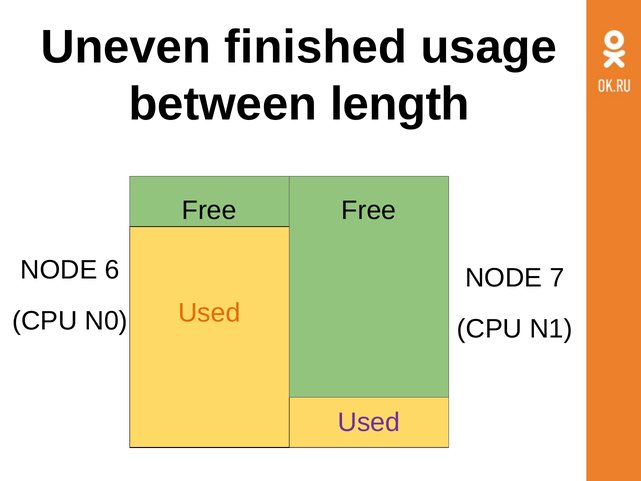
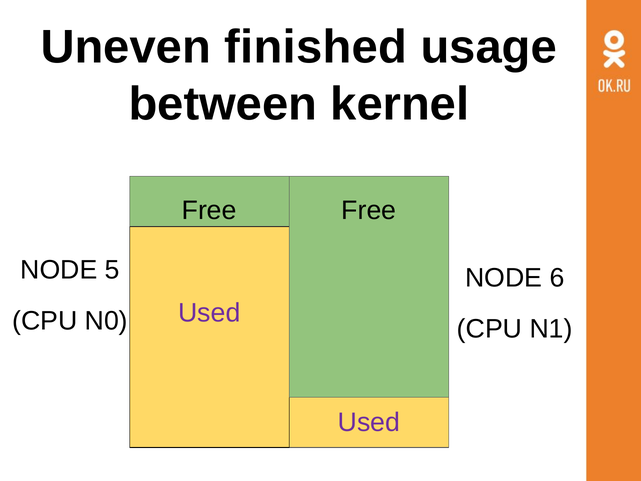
length: length -> kernel (400, 104)
6: 6 -> 5 (112, 270)
7: 7 -> 6 (557, 278)
Used colour: orange -> purple (209, 313)
